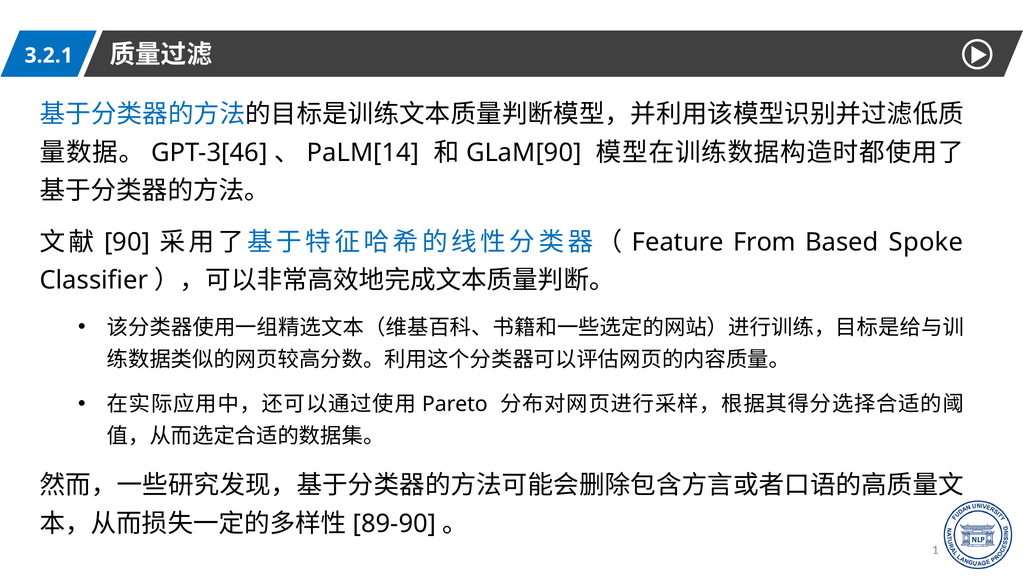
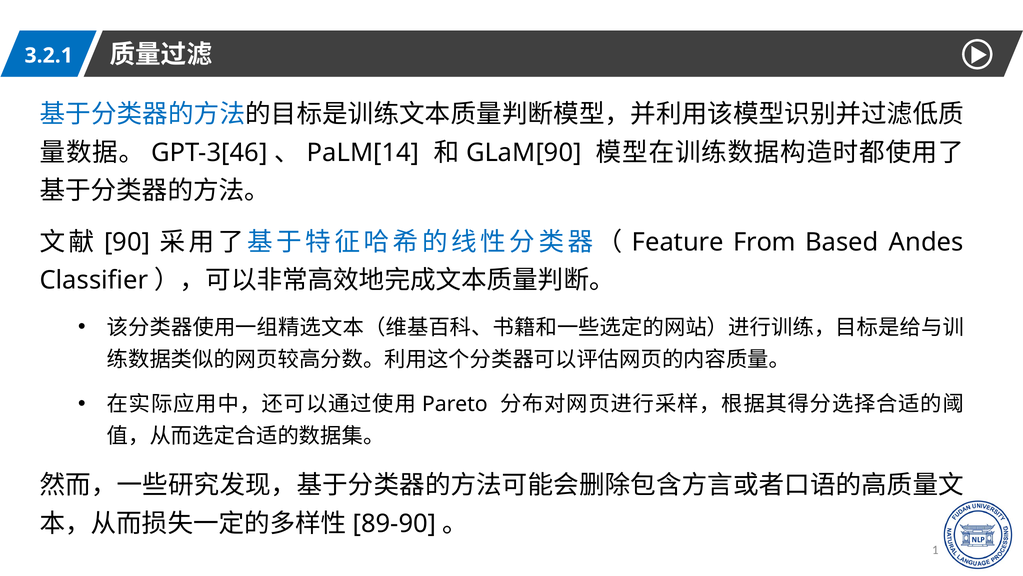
Spoke: Spoke -> Andes (926, 242)
